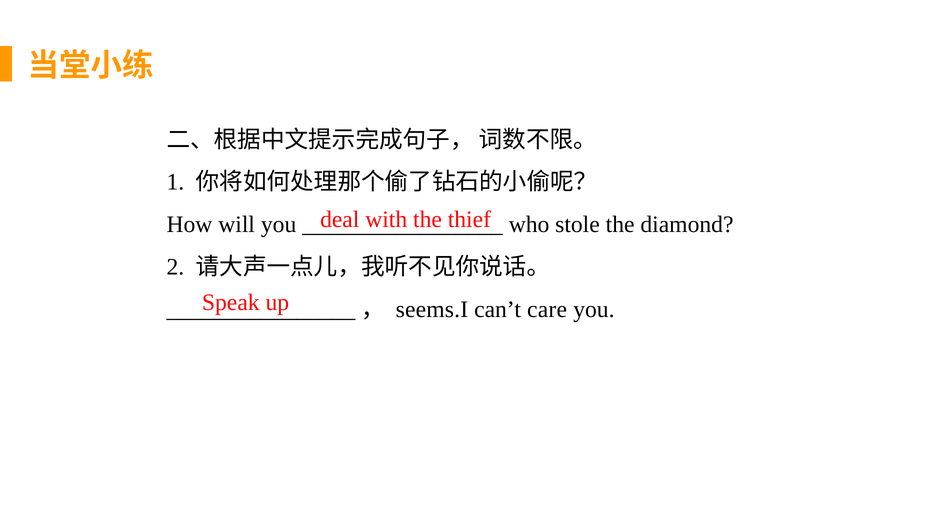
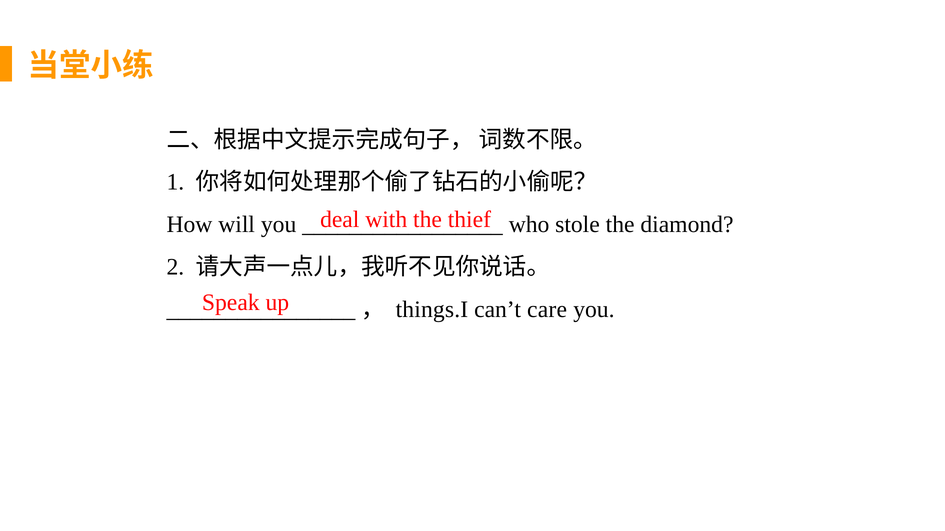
seems.I: seems.I -> things.I (432, 310)
